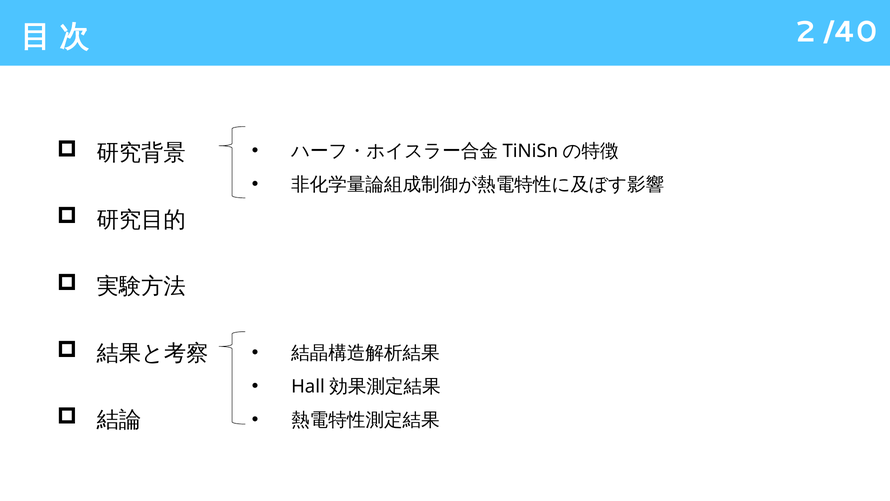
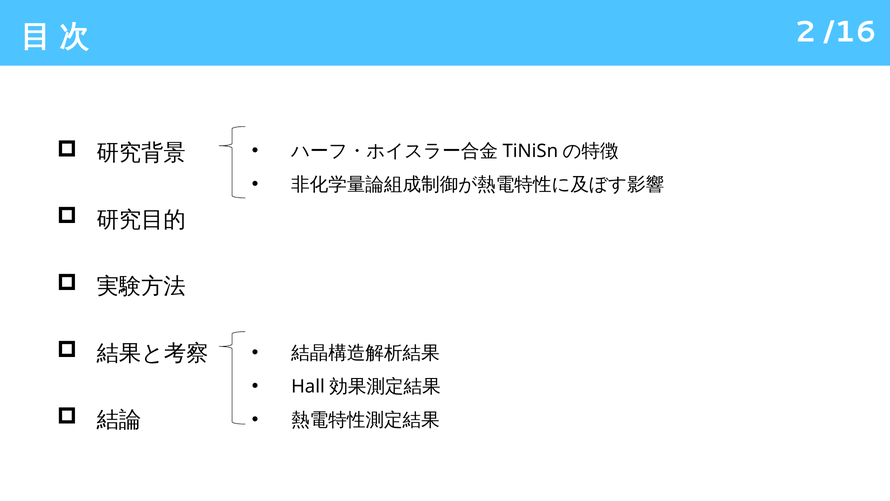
/40: /40 -> /16 (850, 32)
